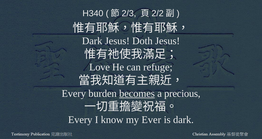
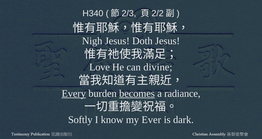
Dark: Dark -> Nigh (92, 41)
refuge: refuge -> divine (158, 67)
Every underline: none -> present (74, 93)
precious: precious -> radiance (182, 93)
Every: Every -> Softly (80, 120)
